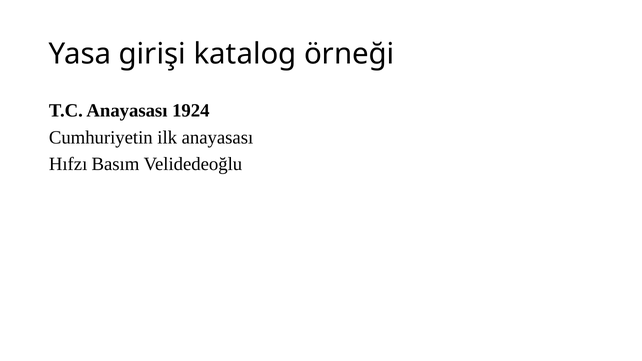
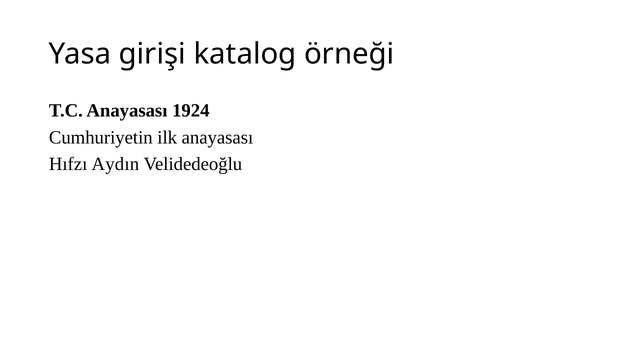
Basım: Basım -> Aydın (115, 164)
